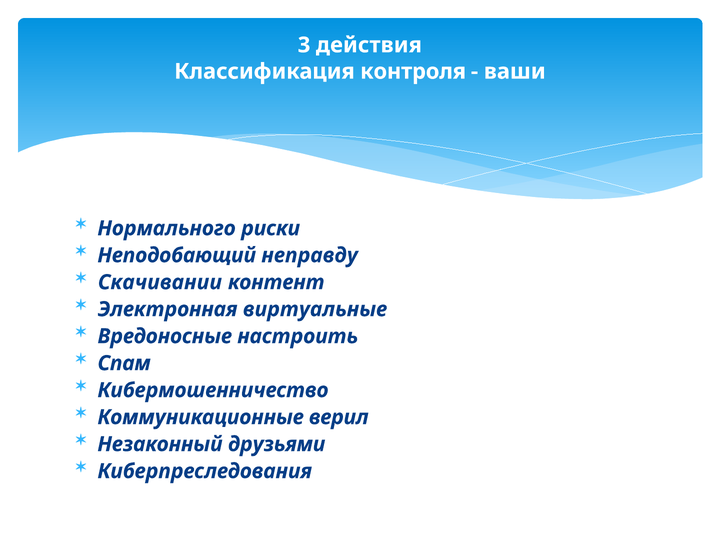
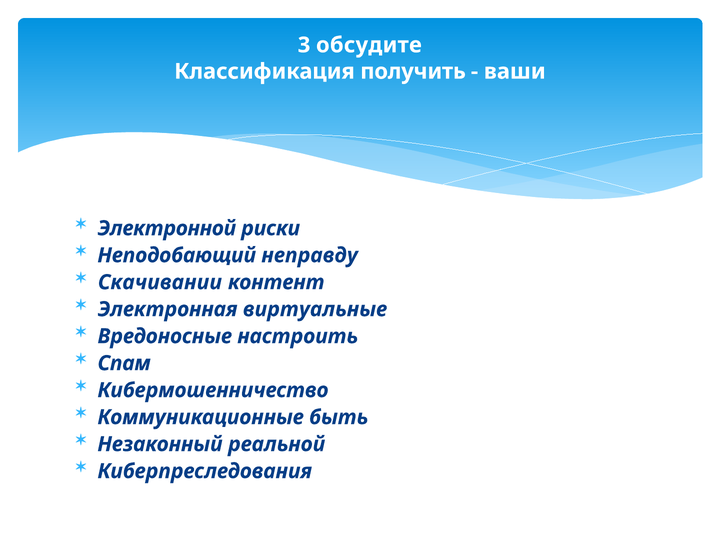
действия: действия -> обсудите (369, 45)
контроля: контроля -> получить (413, 71)
Нормального: Нормального -> Электронной (167, 228)
верил: верил -> быть (339, 417)
друзьями: друзьями -> реальной (277, 444)
